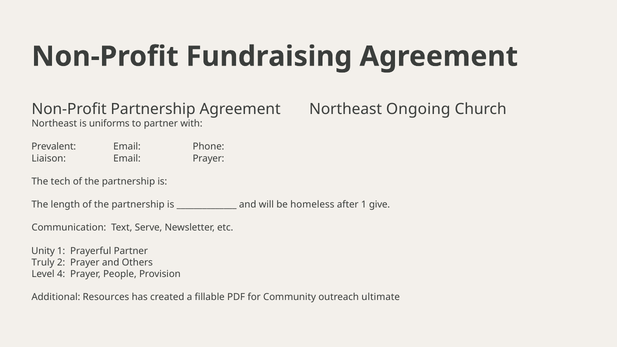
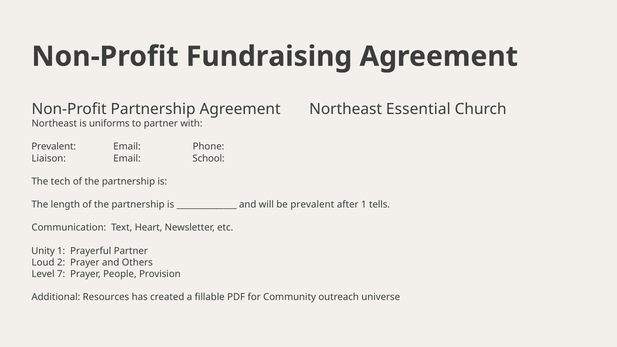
Ongoing: Ongoing -> Essential (418, 109)
Email Prayer: Prayer -> School (208, 158)
be homeless: homeless -> prevalent (312, 205)
give: give -> tells (380, 205)
Serve: Serve -> Heart (149, 228)
Truly: Truly -> Loud (43, 263)
4: 4 -> 7 (61, 274)
ultimate: ultimate -> universe (381, 297)
